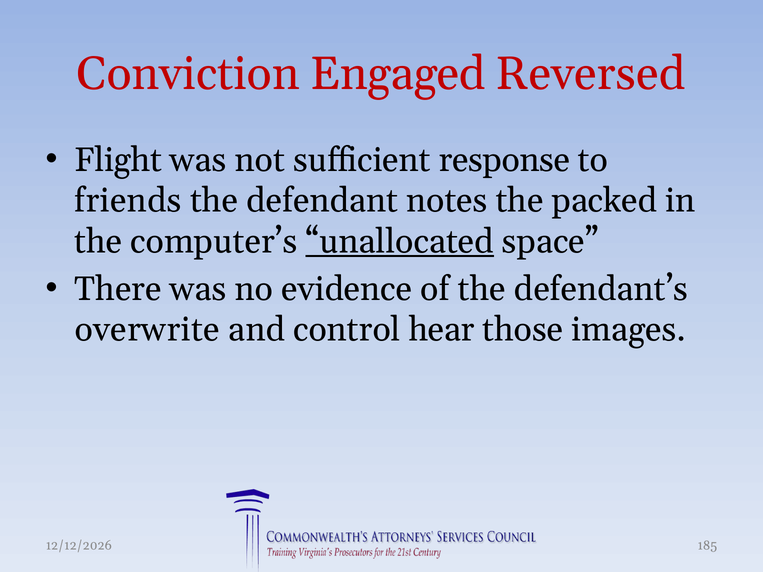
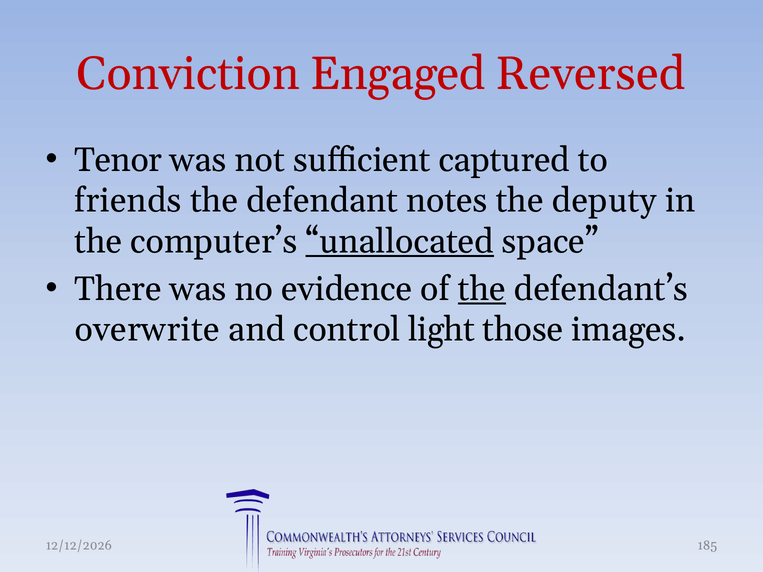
Flight: Flight -> Tenor (118, 160)
response: response -> captured (504, 160)
packed: packed -> deputy (604, 201)
the underline: none -> present (482, 289)
hear: hear -> light (442, 330)
